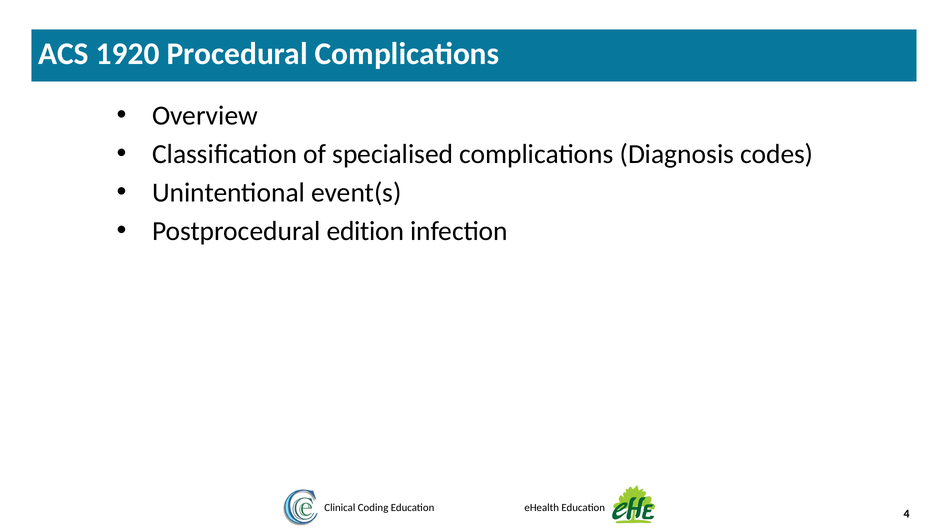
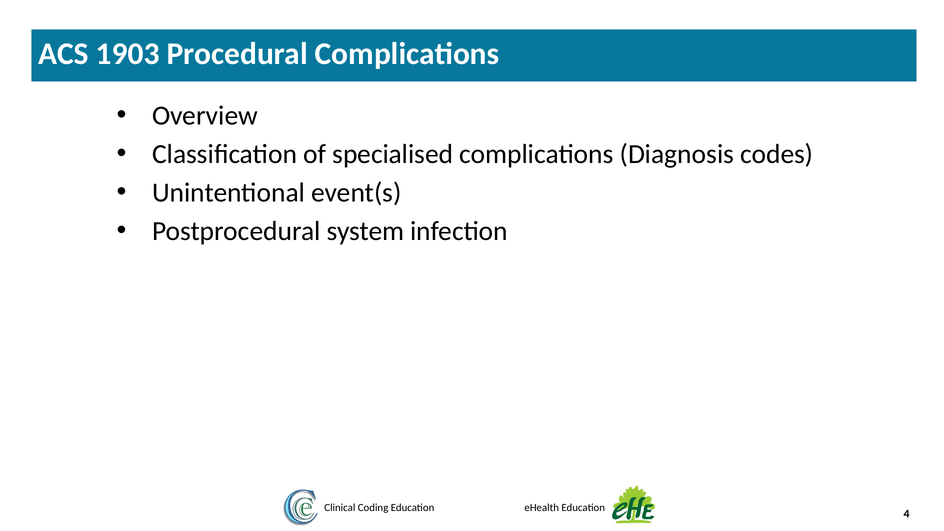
1920: 1920 -> 1903 (128, 54)
edition: edition -> system (365, 231)
